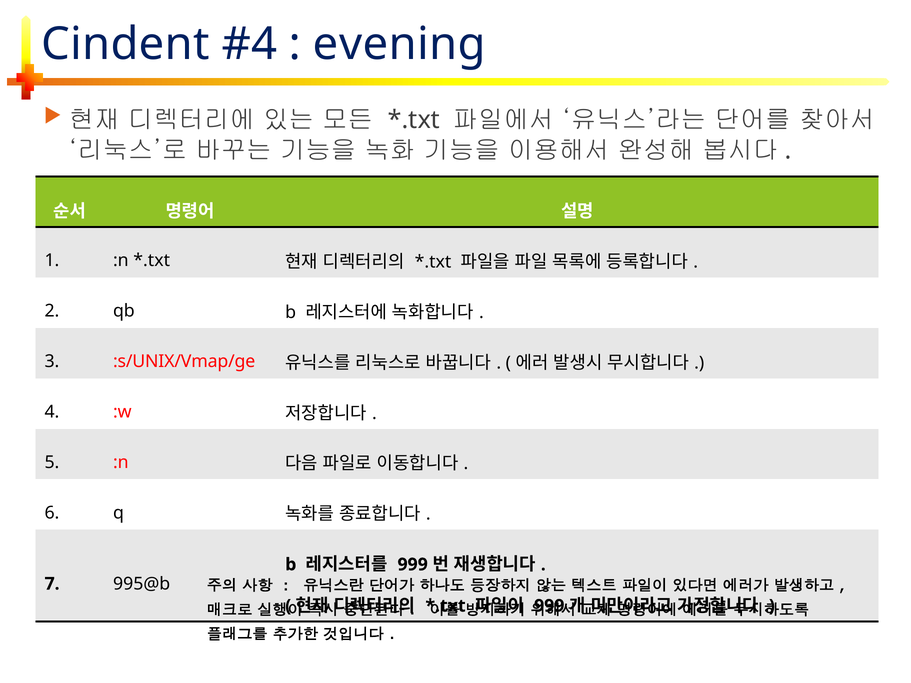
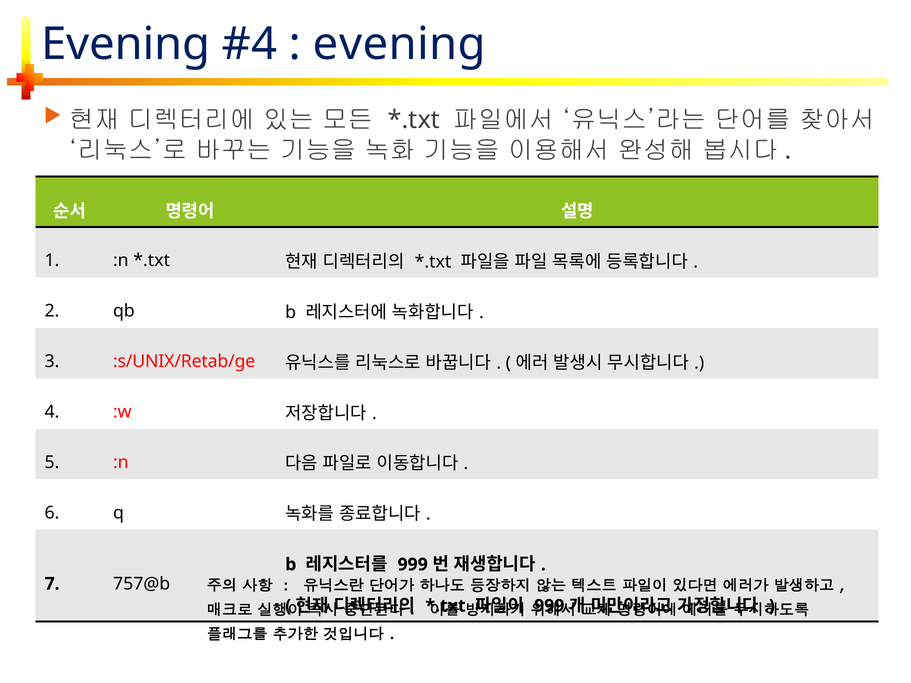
Cindent: Cindent -> Evening (126, 44)
:s/UNIX/Vmap/ge: :s/UNIX/Vmap/ge -> :s/UNIX/Retab/ge (184, 361)
995@b: 995@b -> 757@b (142, 584)
